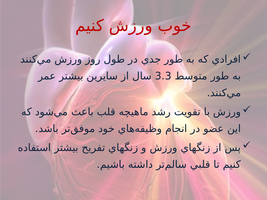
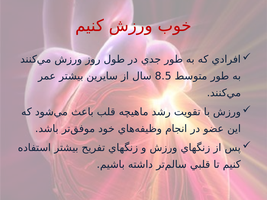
3.3: 3.3 -> 8.5 (163, 76)
